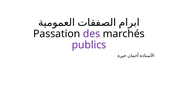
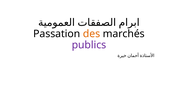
des colour: purple -> orange (92, 34)
